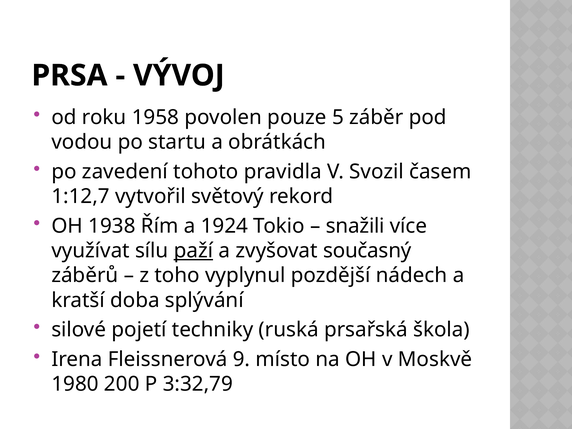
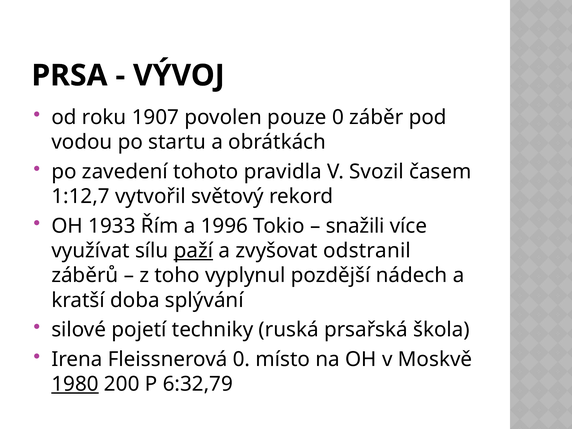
1958: 1958 -> 1907 (155, 117)
pouze 5: 5 -> 0 (338, 117)
1938: 1938 -> 1933 (112, 226)
1924: 1924 -> 1996 (224, 226)
současný: současný -> odstranil (367, 251)
Fleissnerová 9: 9 -> 0 (241, 359)
1980 underline: none -> present (75, 384)
3:32,79: 3:32,79 -> 6:32,79 (198, 384)
